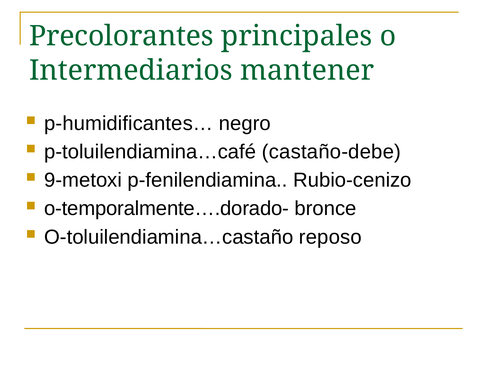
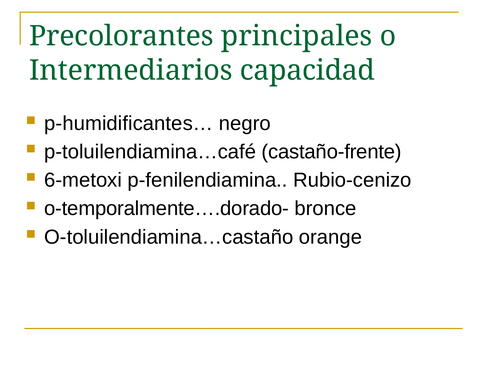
mantener: mantener -> capacidad (307, 70)
castaño-debe: castaño-debe -> castaño-frente (332, 152)
9-metoxi: 9-metoxi -> 6-metoxi (83, 180)
reposo: reposo -> orange (330, 237)
